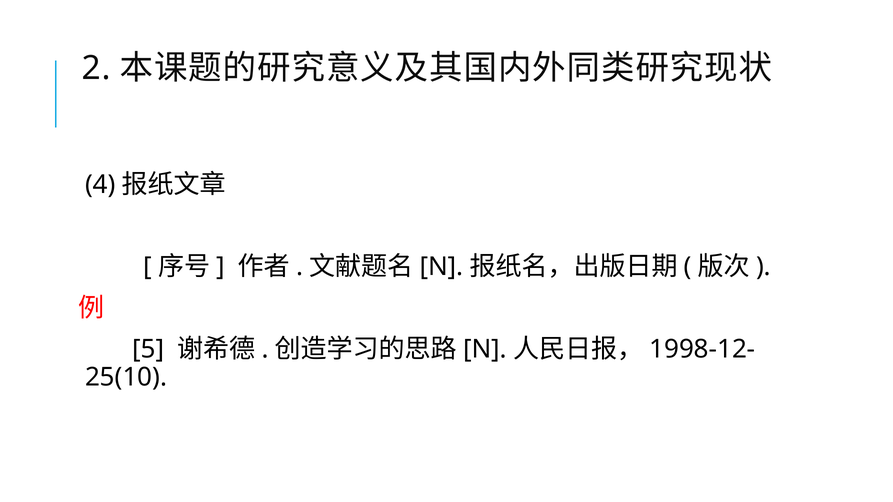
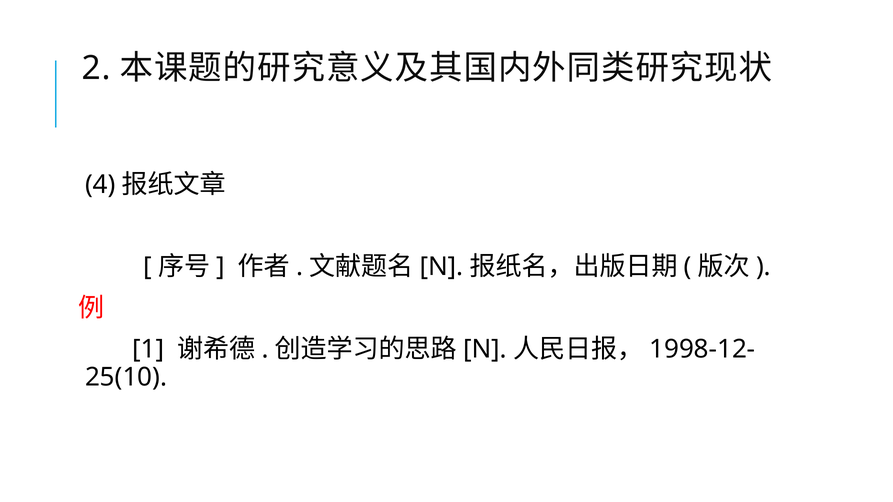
5: 5 -> 1 (148, 349)
